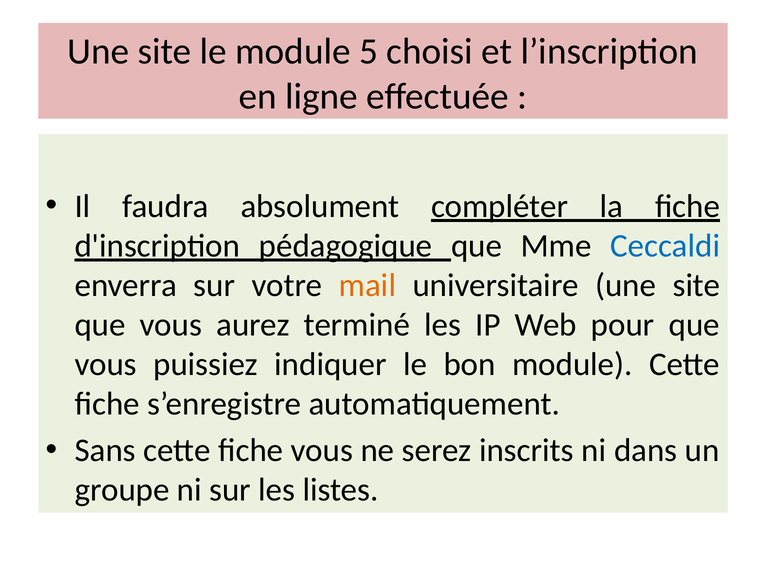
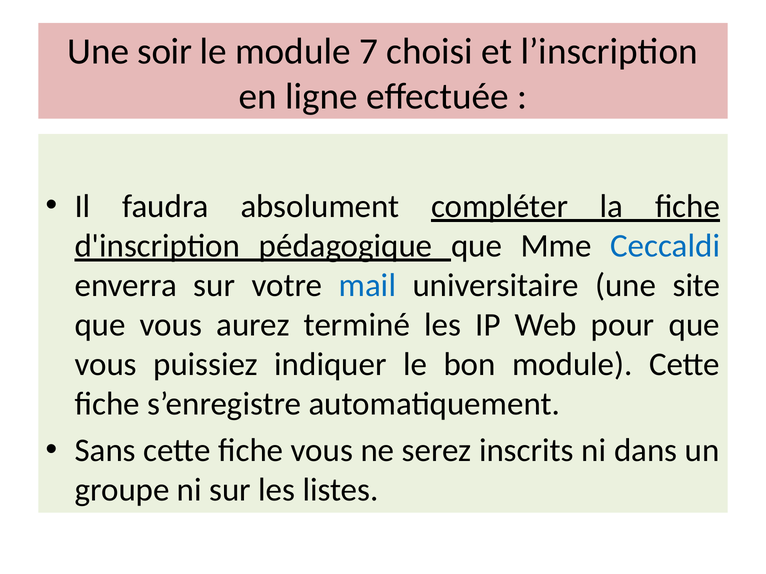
site: site -> soir (165, 52)
5: 5 -> 7 (368, 52)
mail colour: orange -> blue (367, 286)
